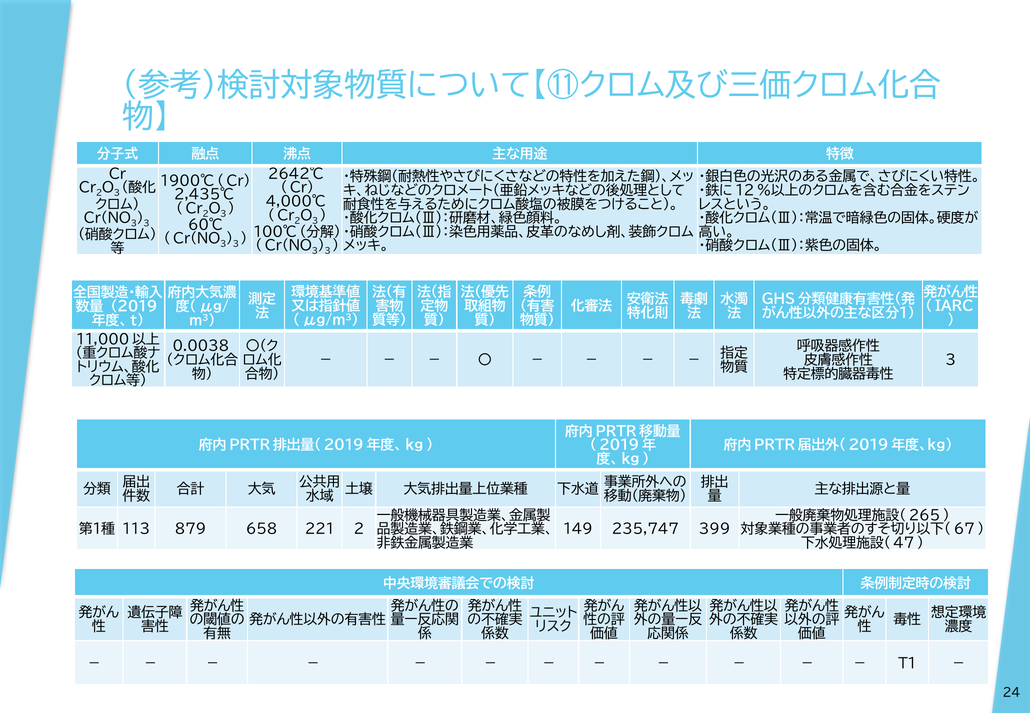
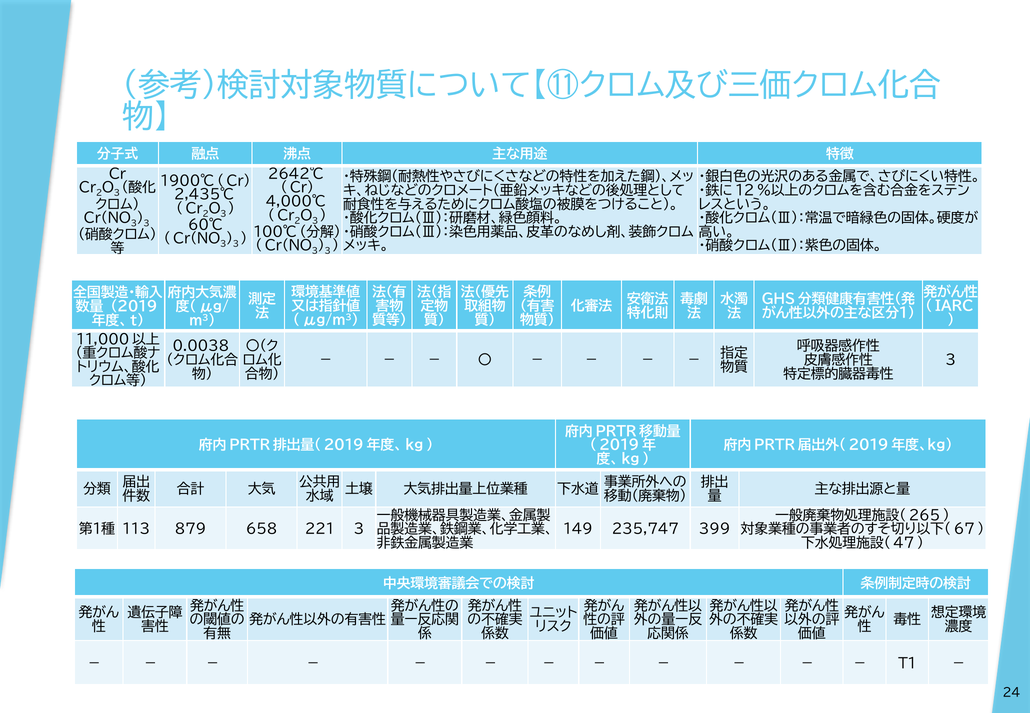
221 2: 2 -> 3 (359, 529)
